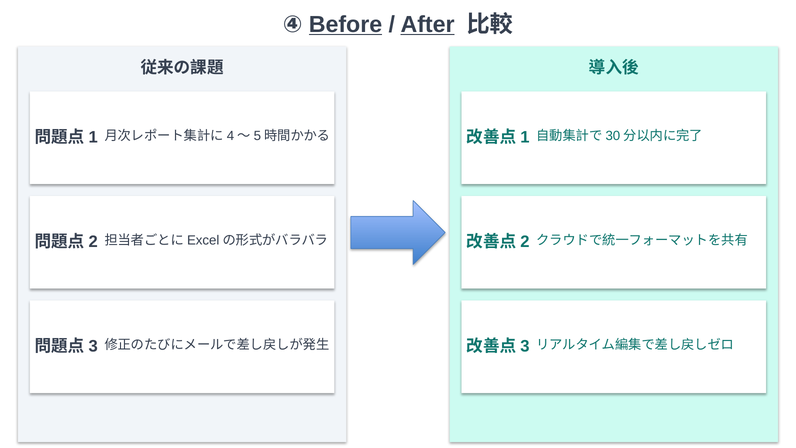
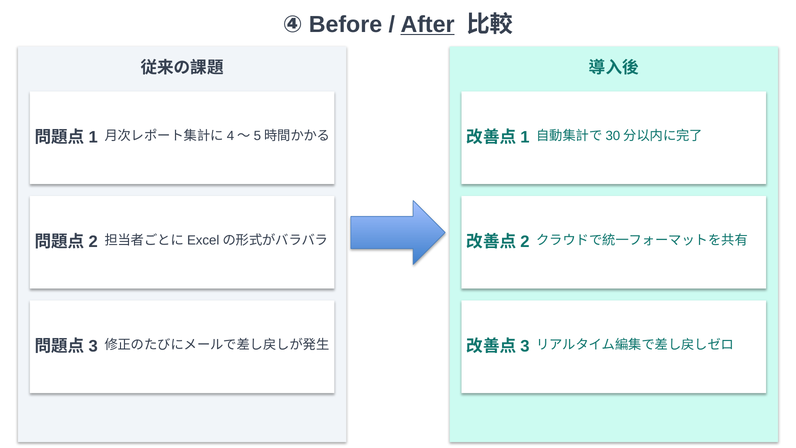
Before underline: present -> none (345, 24)
